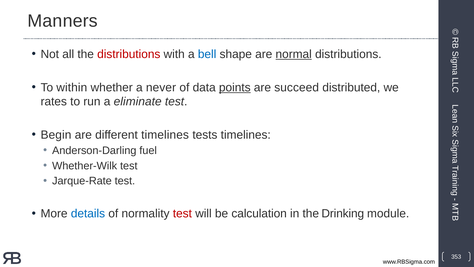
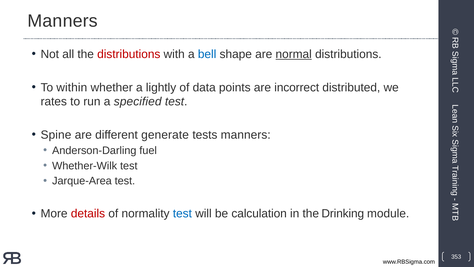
never: never -> lightly (161, 87)
points underline: present -> none (235, 87)
succeed: succeed -> incorrect (297, 87)
eliminate: eliminate -> specified (138, 102)
Begin: Begin -> Spine (56, 135)
different timelines: timelines -> generate (165, 135)
tests timelines: timelines -> manners (246, 135)
Jarque-Rate: Jarque-Rate -> Jarque-Area (82, 181)
details colour: blue -> red (88, 213)
test colour: red -> blue (182, 213)
